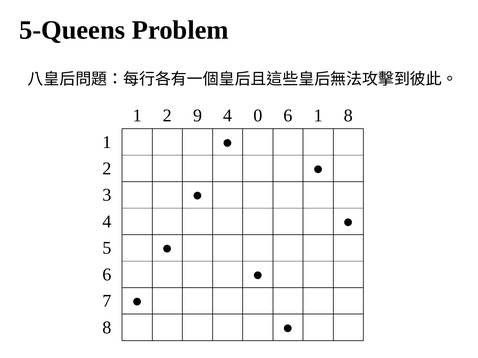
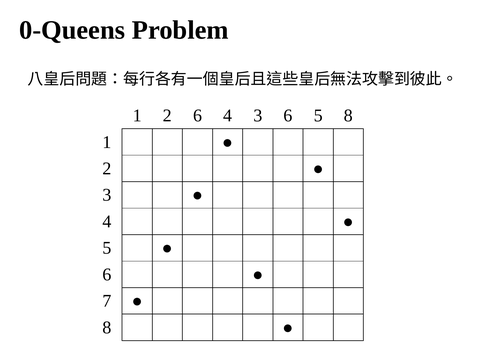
5-Queens: 5-Queens -> 0-Queens (72, 30)
2 9: 9 -> 6 (198, 116)
4 0: 0 -> 3 (258, 116)
6 1: 1 -> 5 (318, 116)
